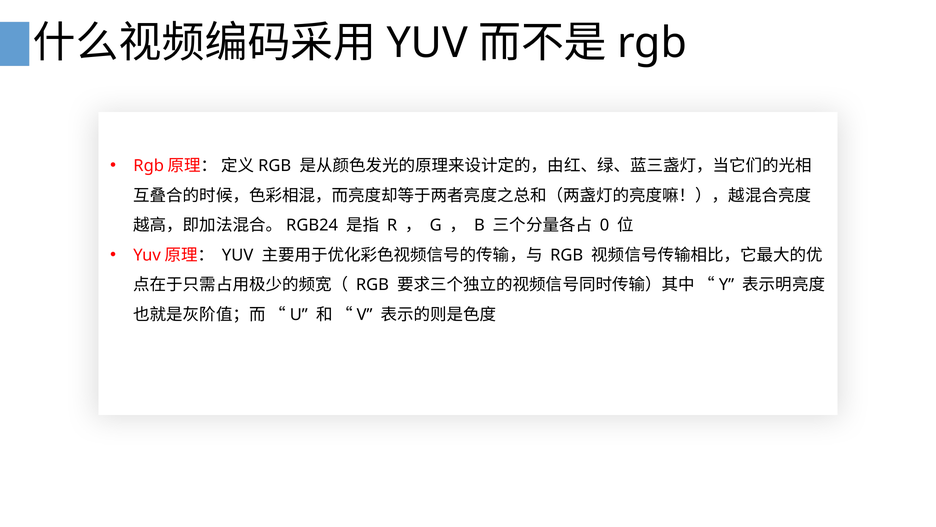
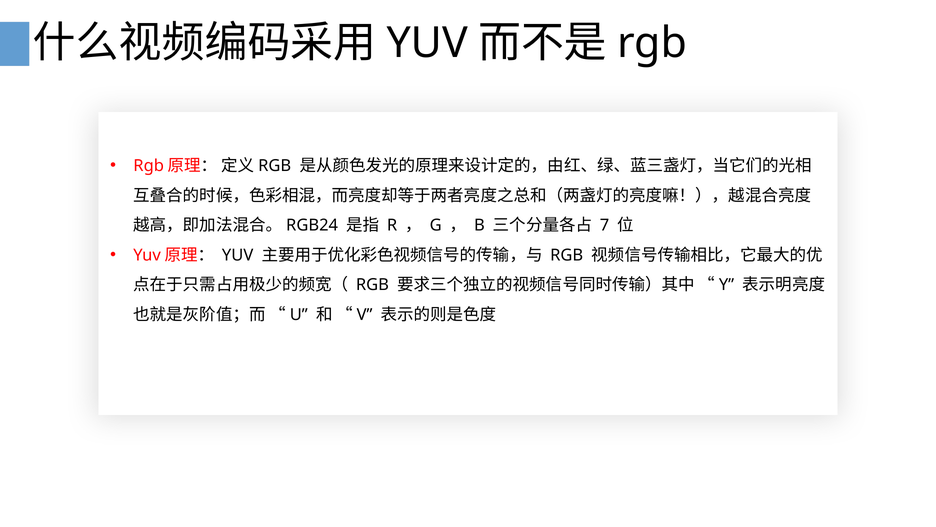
0: 0 -> 7 (604, 225)
